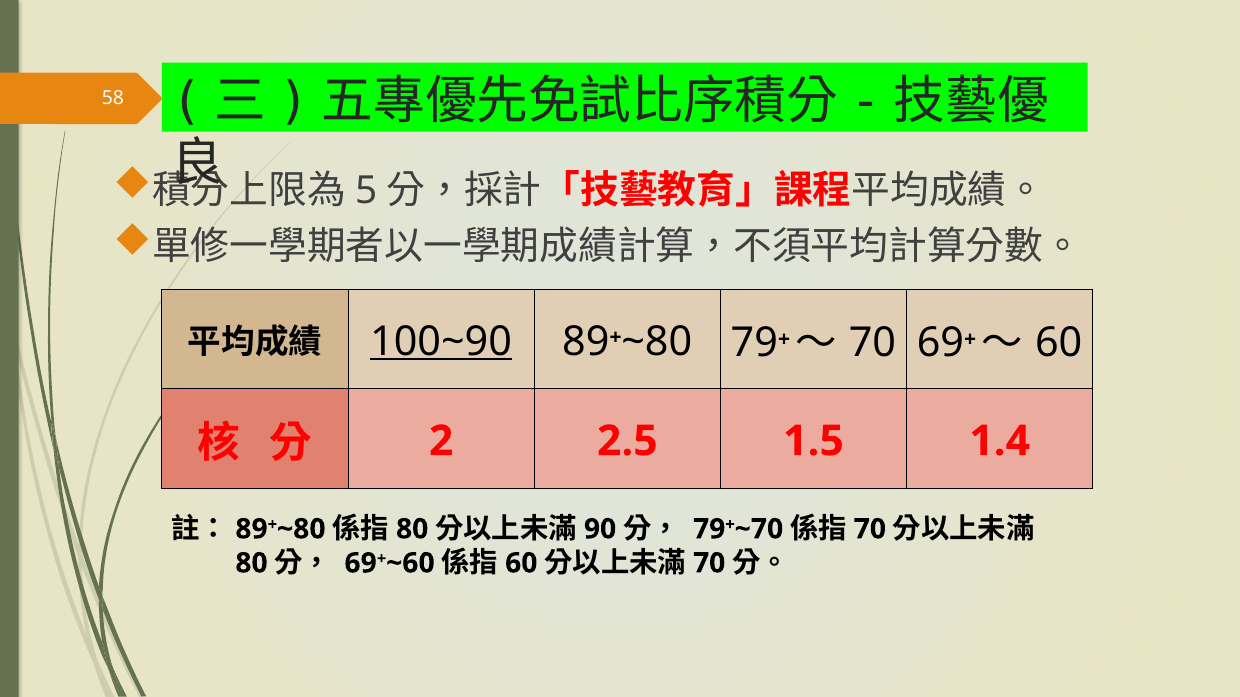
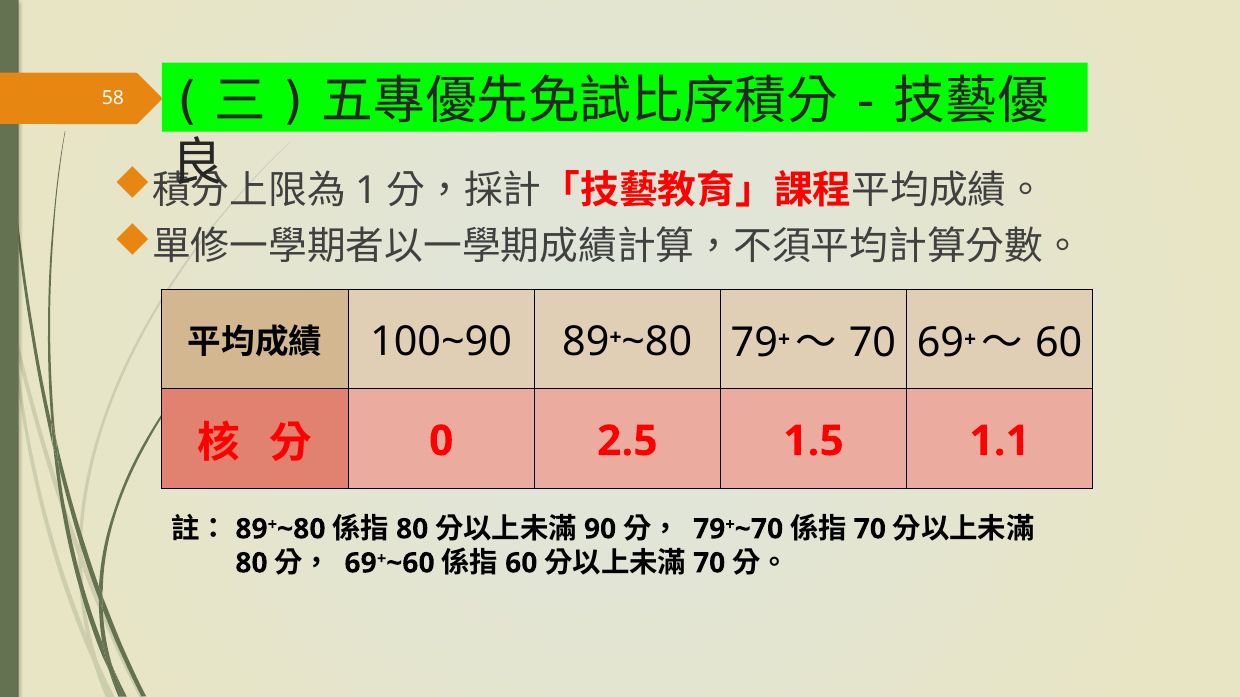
5: 5 -> 1 (366, 190)
100~90 underline: present -> none (441, 342)
2: 2 -> 0 (441, 441)
1.4: 1.4 -> 1.1 (1000, 441)
